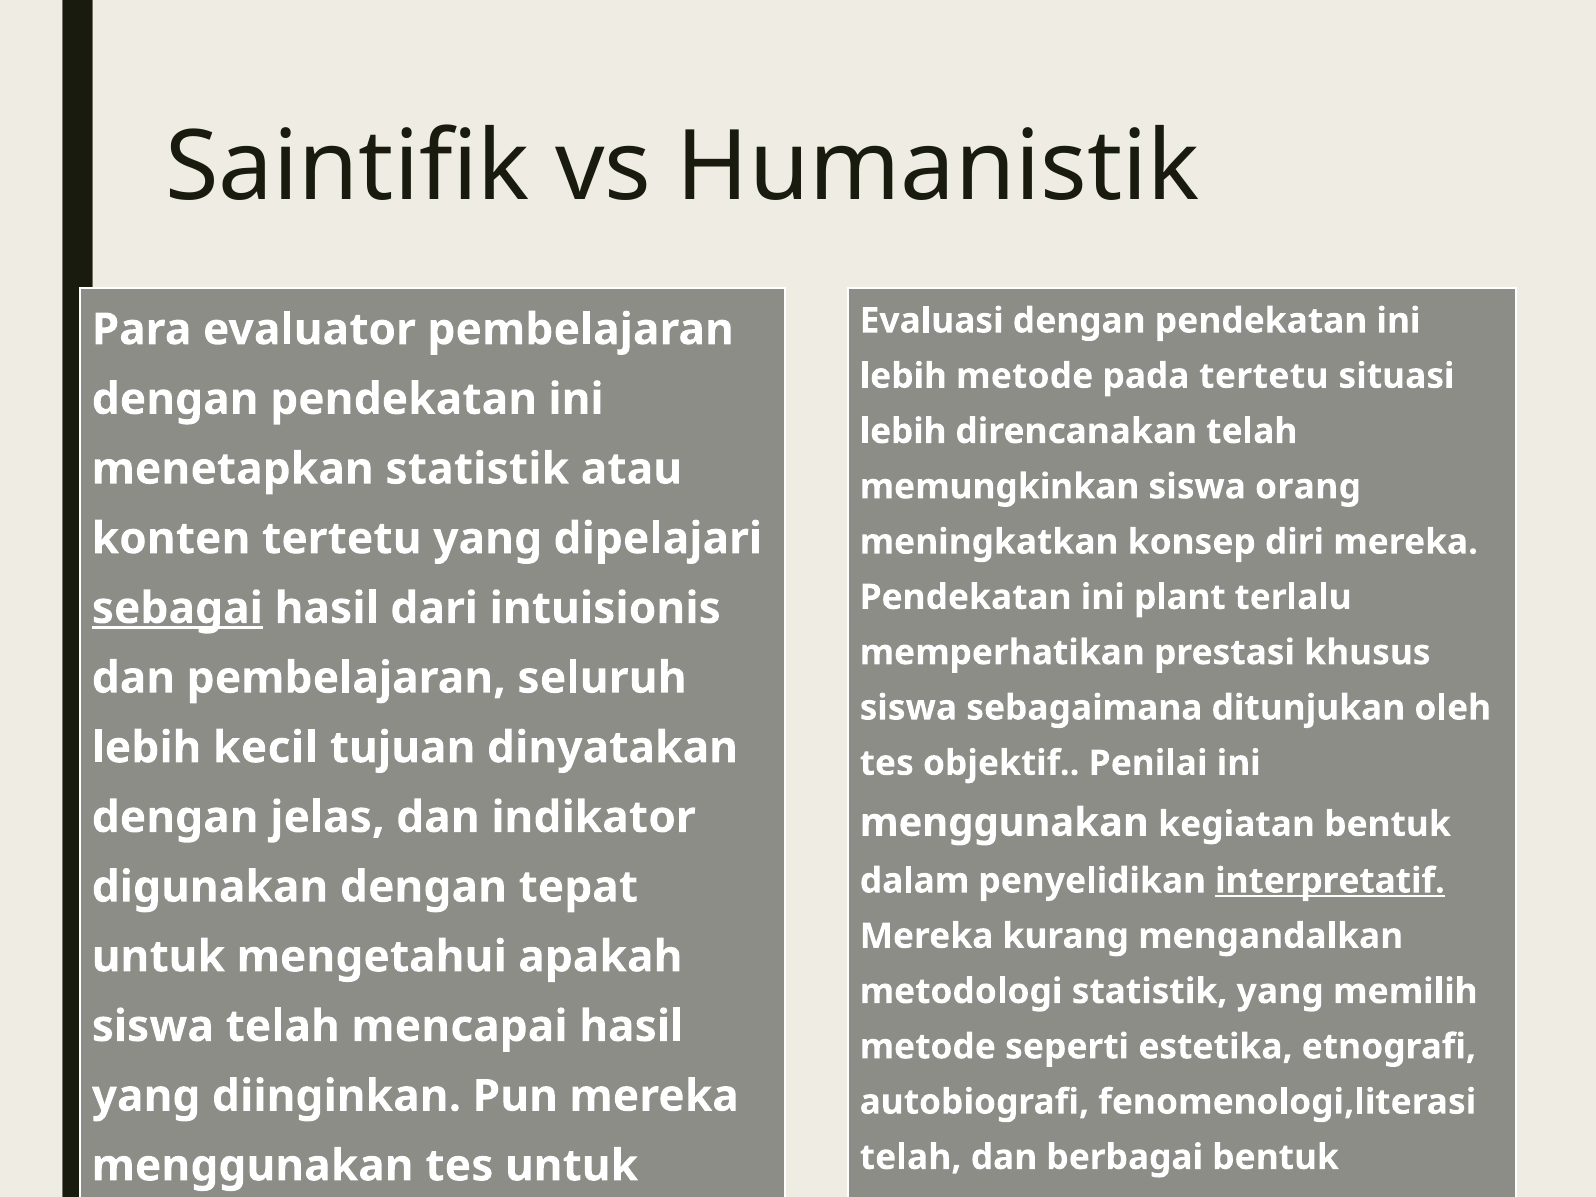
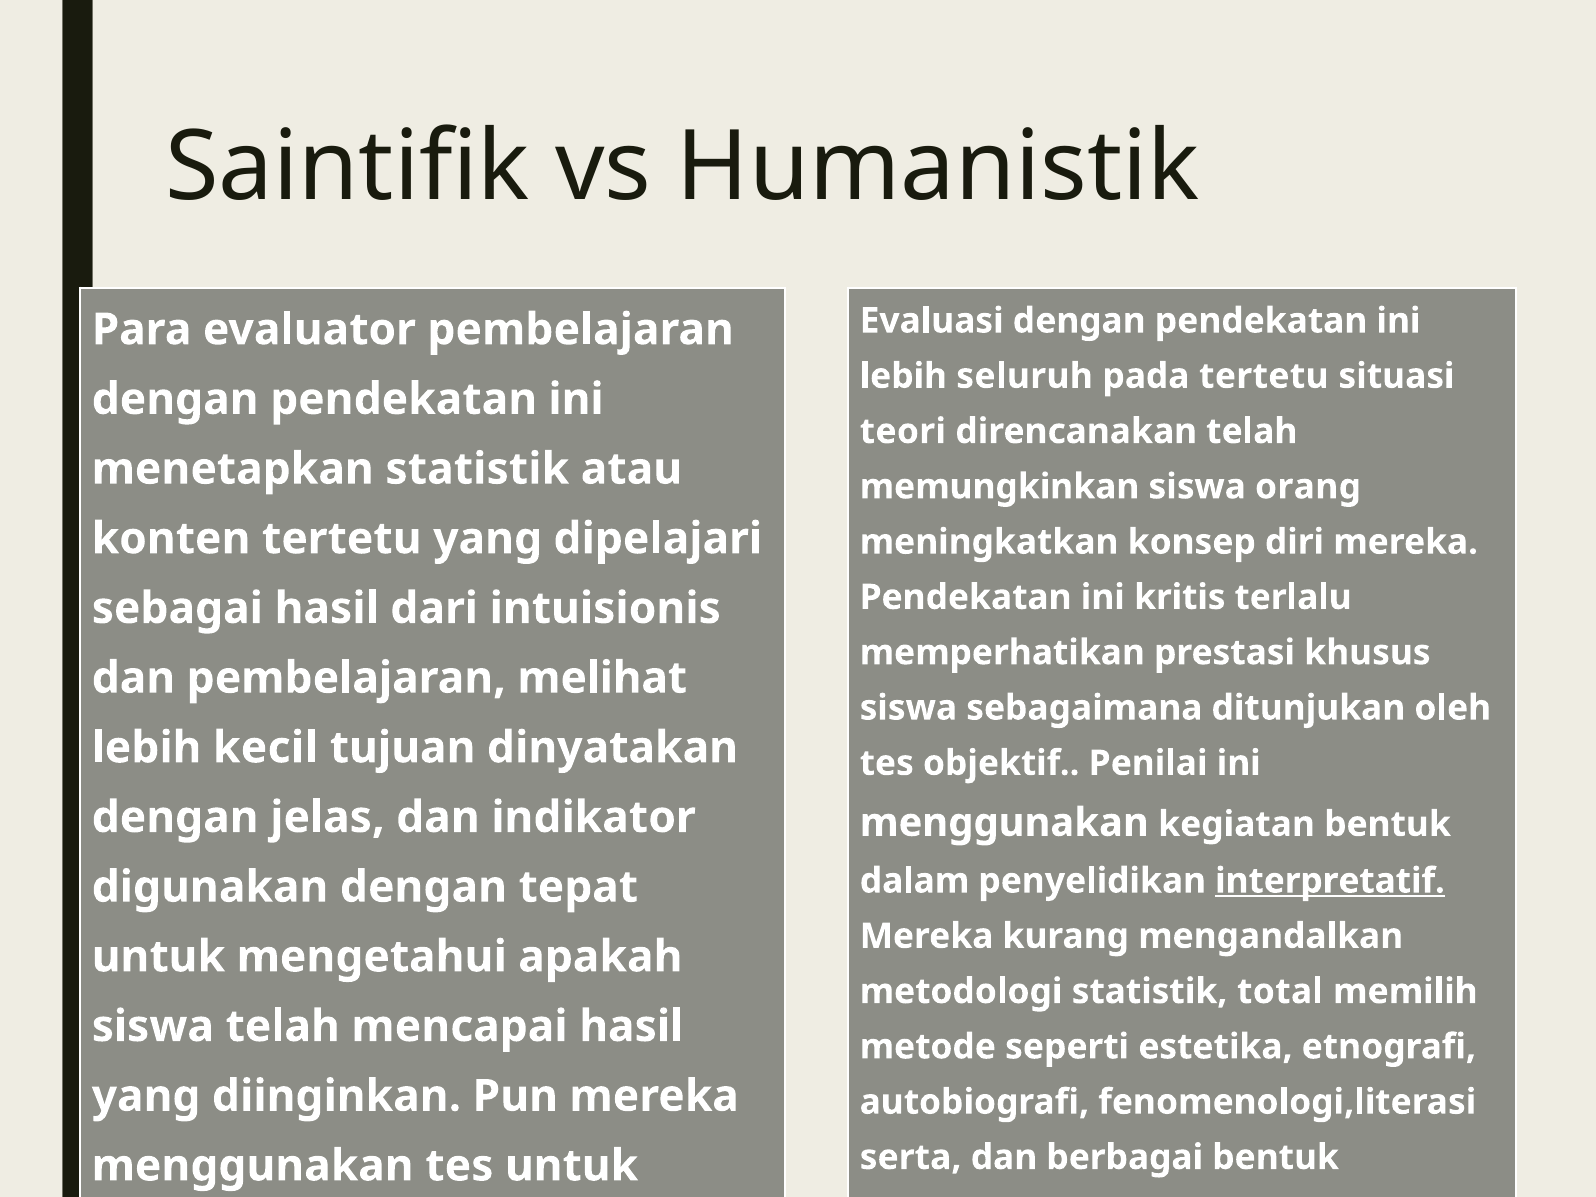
lebih metode: metode -> seluruh (1025, 376)
lebih: lebih -> teori (903, 431)
plant: plant -> kritis (1180, 597)
sebagai underline: present -> none (177, 608)
seluruh: seluruh -> melihat (602, 678)
statistik yang: yang -> total (1280, 991)
telah: telah -> serta (911, 1157)
